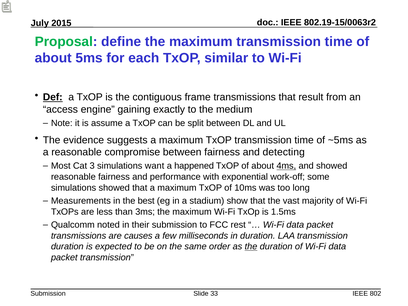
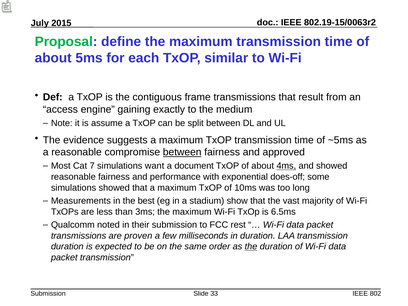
Def underline: present -> none (53, 97)
between underline: none -> present (182, 152)
detecting: detecting -> approved (284, 152)
3: 3 -> 7 (92, 166)
happened: happened -> document (194, 166)
work-off: work-off -> does-off (288, 177)
1.5ms: 1.5ms -> 6.5ms (283, 212)
causes: causes -> proven (138, 236)
